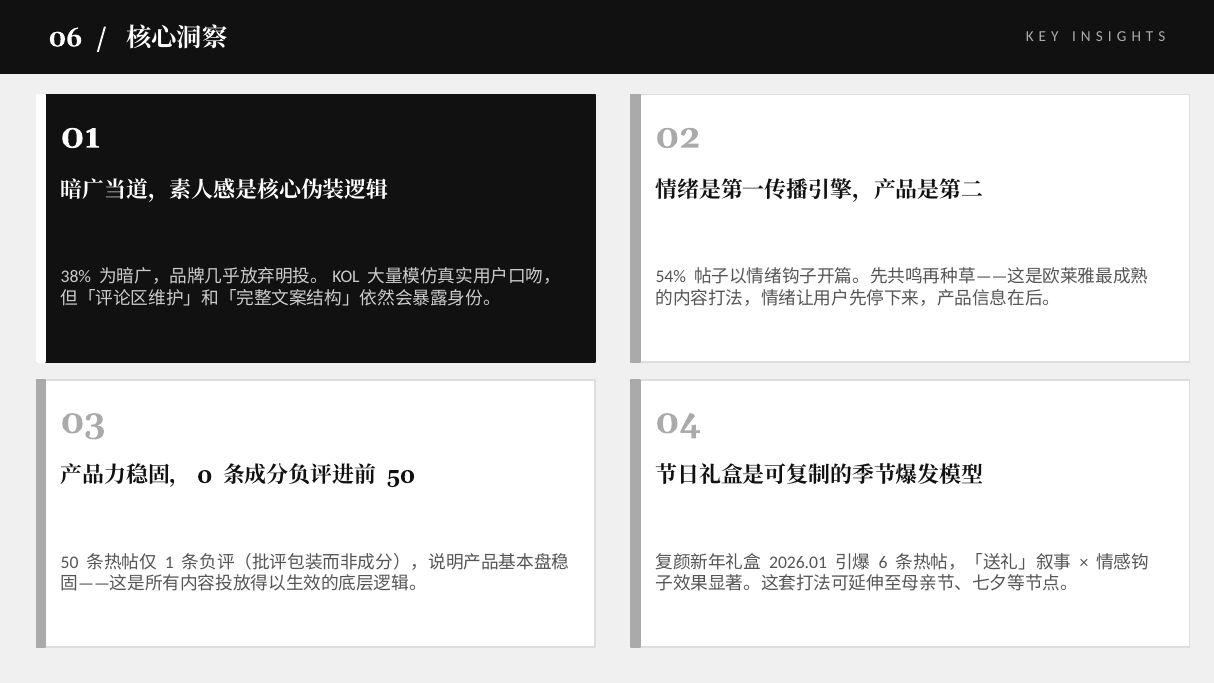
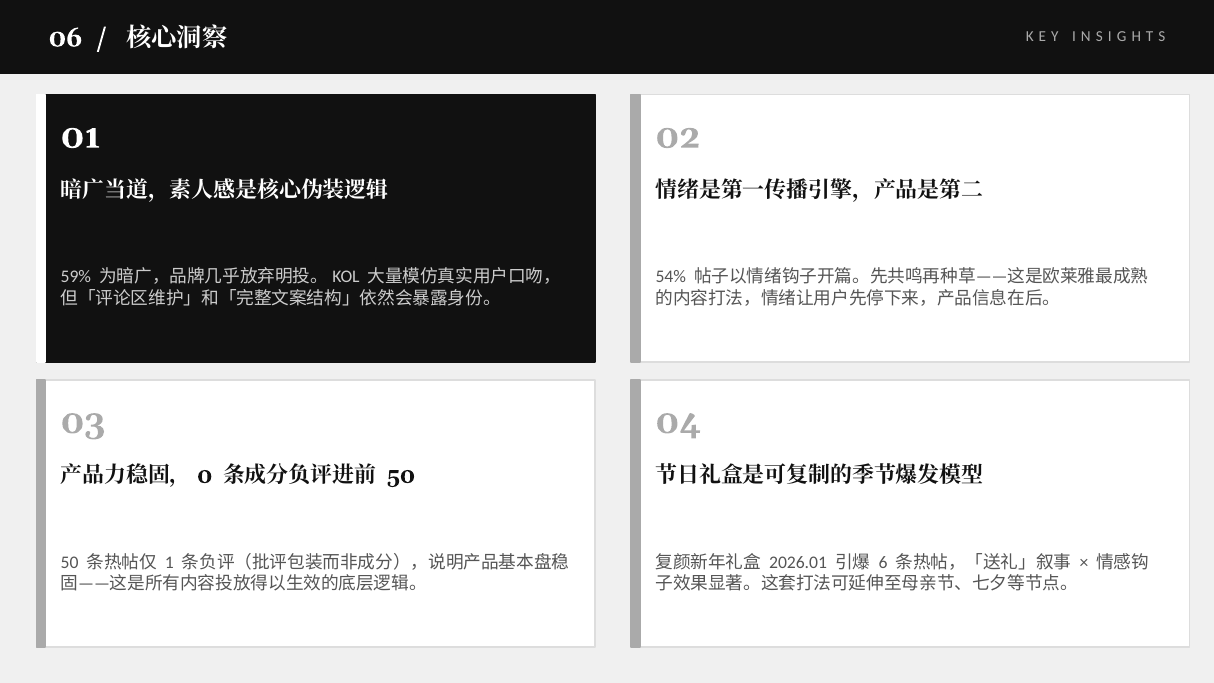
38%: 38% -> 59% (76, 277)
